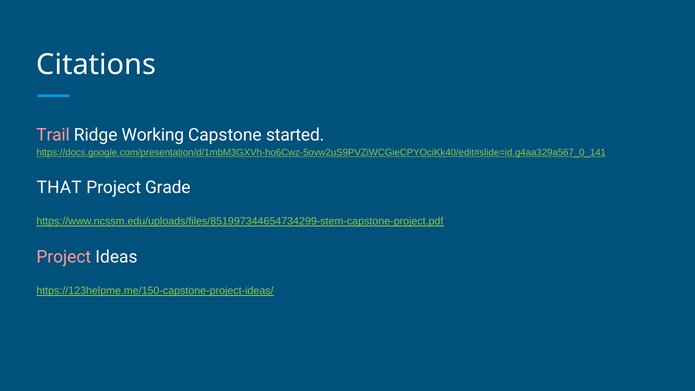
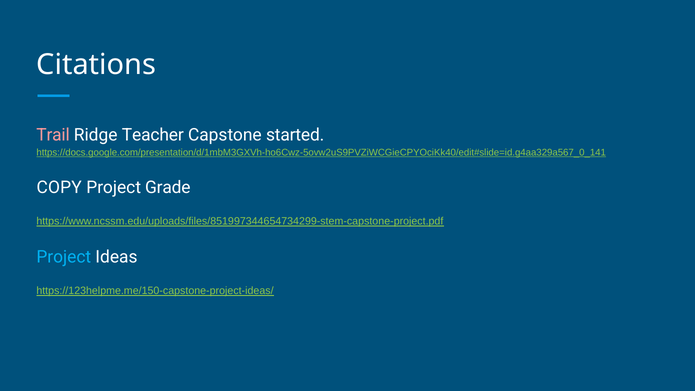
Working: Working -> Teacher (153, 135)
THAT: THAT -> COPY (59, 188)
Project colour: pink -> light blue (64, 257)
